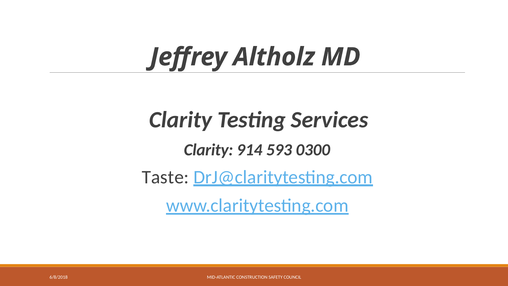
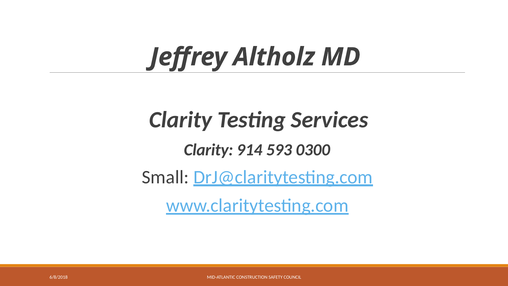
Taste: Taste -> Small (165, 177)
